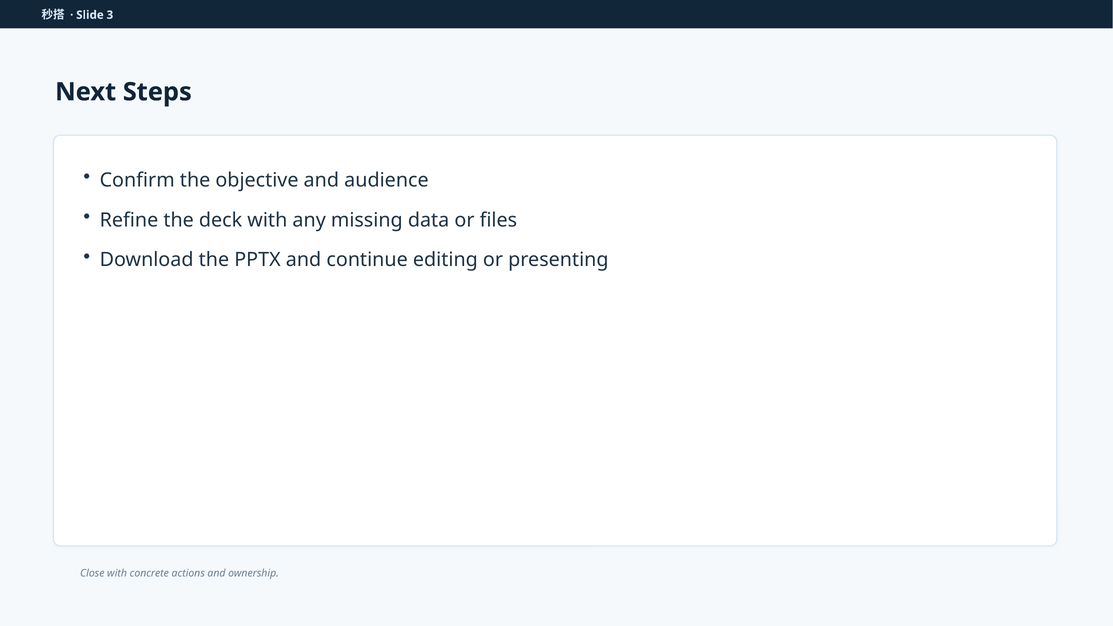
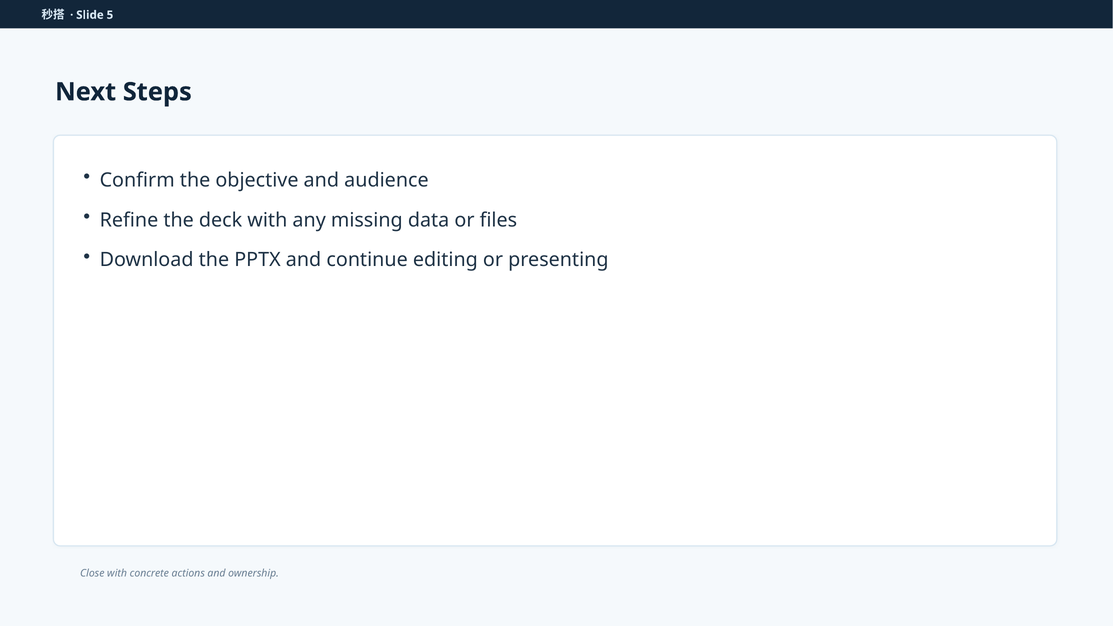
3: 3 -> 5 (110, 15)
